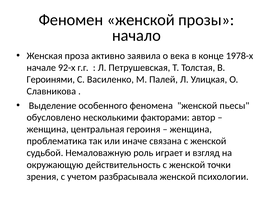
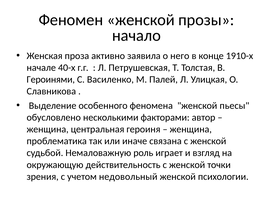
века: века -> него (180, 56)
1978-х: 1978-х -> 1910-х (240, 56)
92-х: 92-х -> 40-х (67, 68)
разбрасывала: разбрасывала -> недовольный (128, 176)
